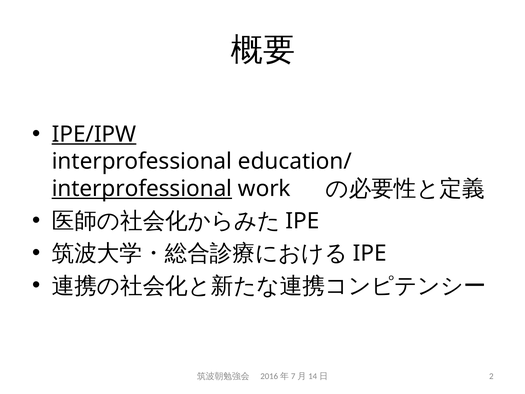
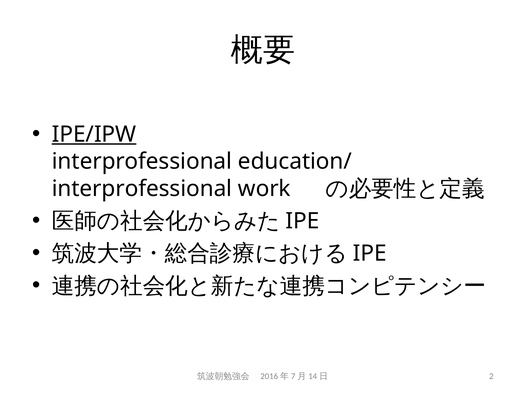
interprofessional underline: present -> none (142, 189)
